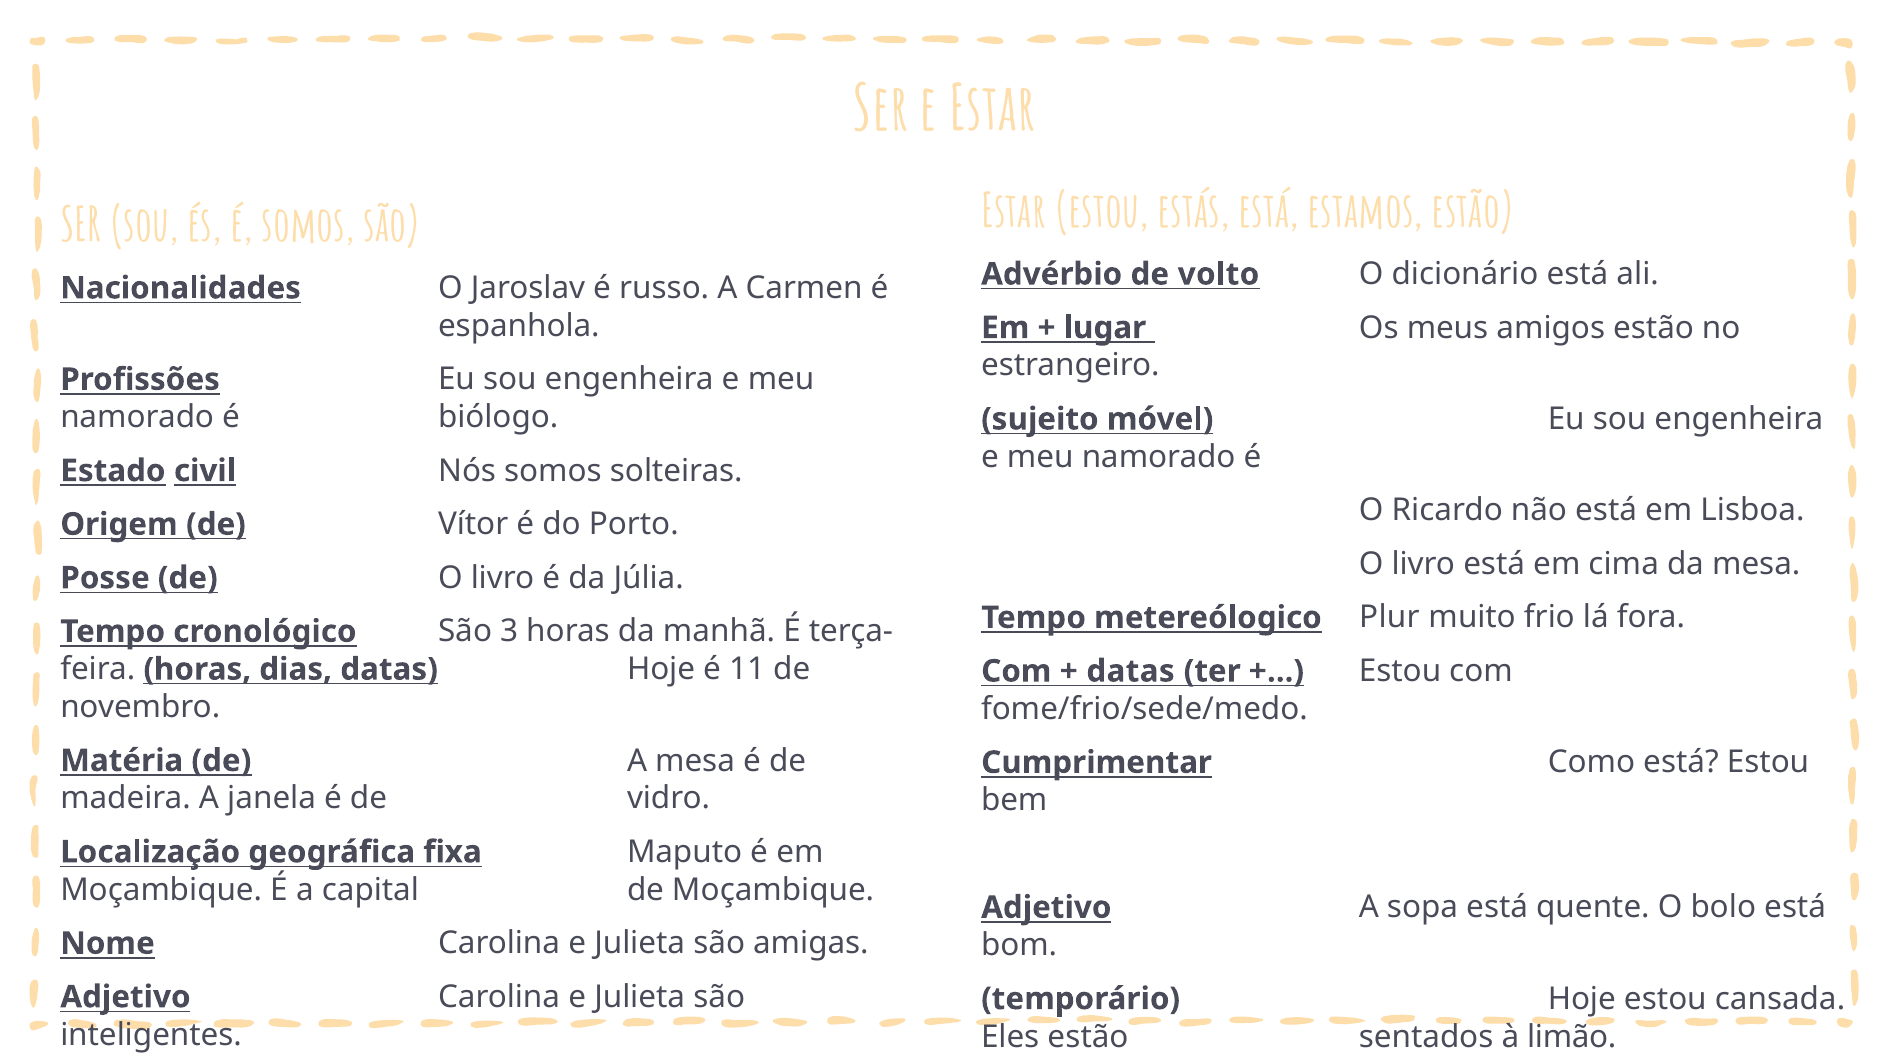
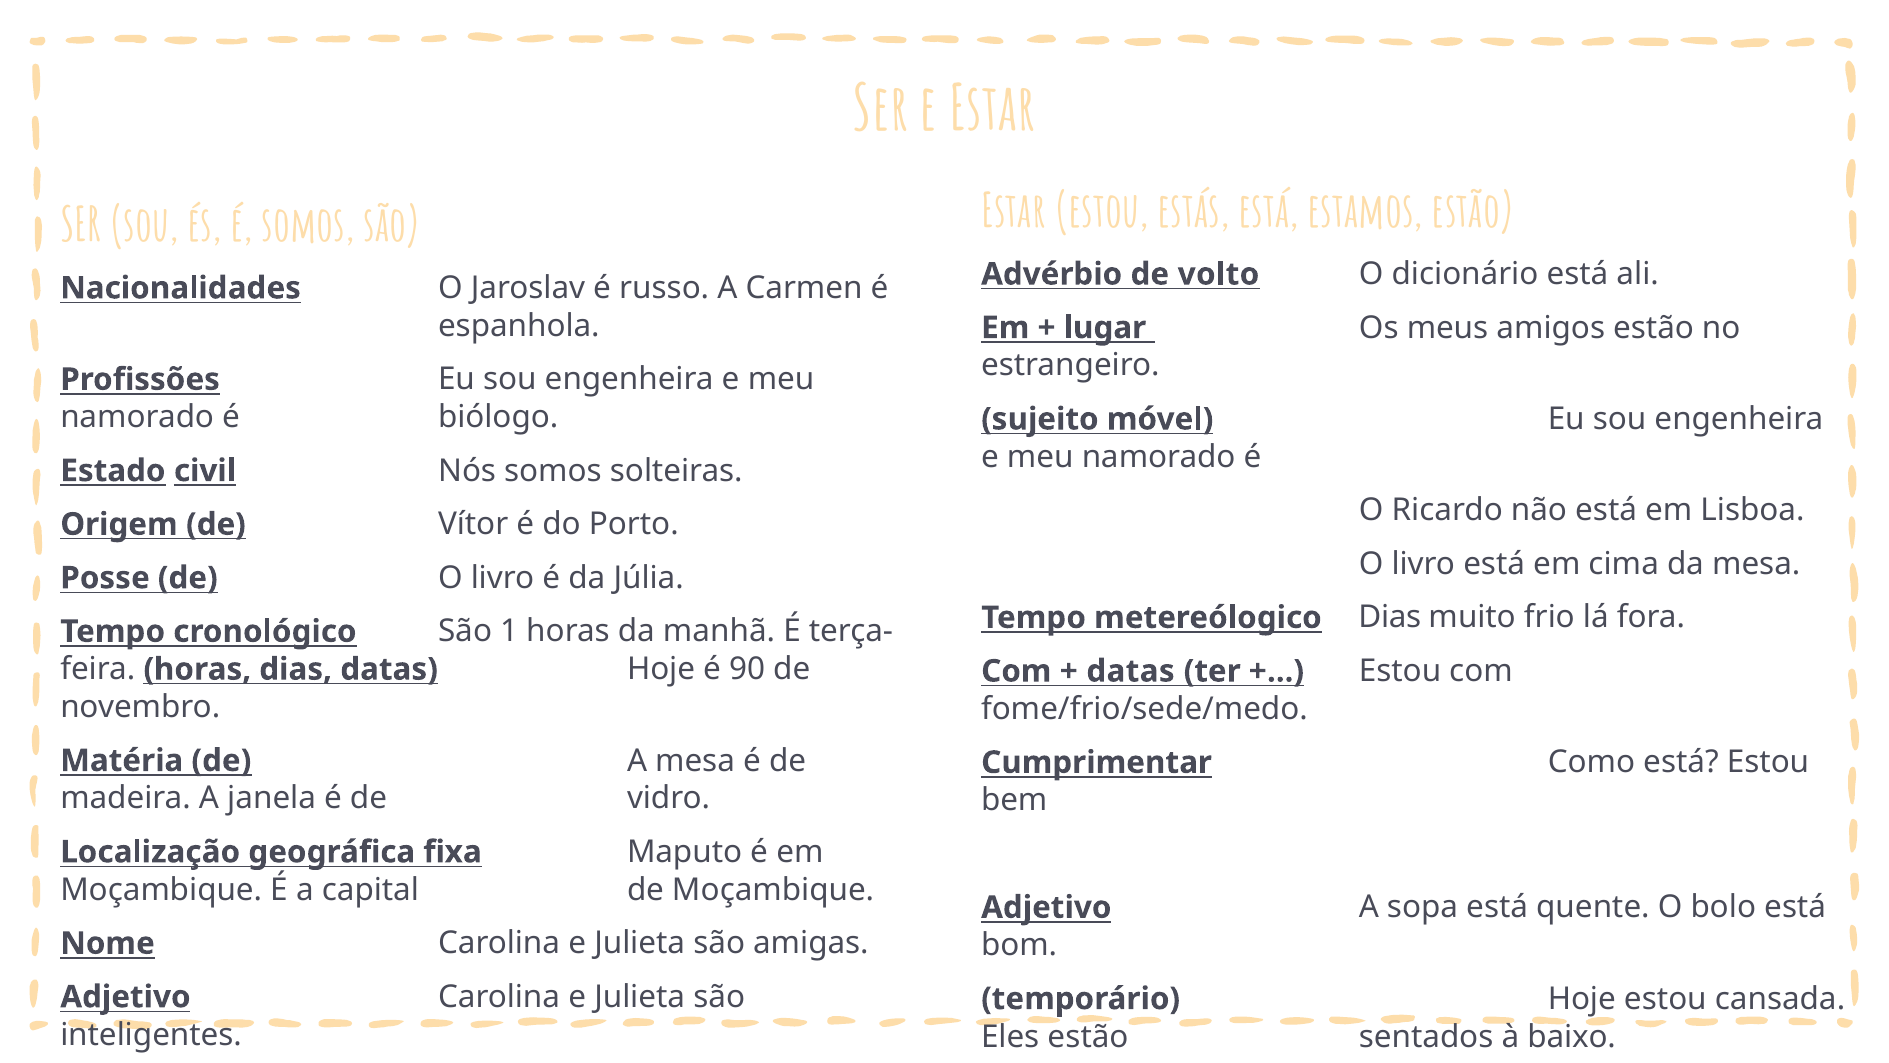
metereólogico Plur: Plur -> Dias (1390, 617)
3: 3 -> 1 (509, 631)
11: 11 -> 90 (747, 669)
limão: limão -> baixo (1572, 1036)
